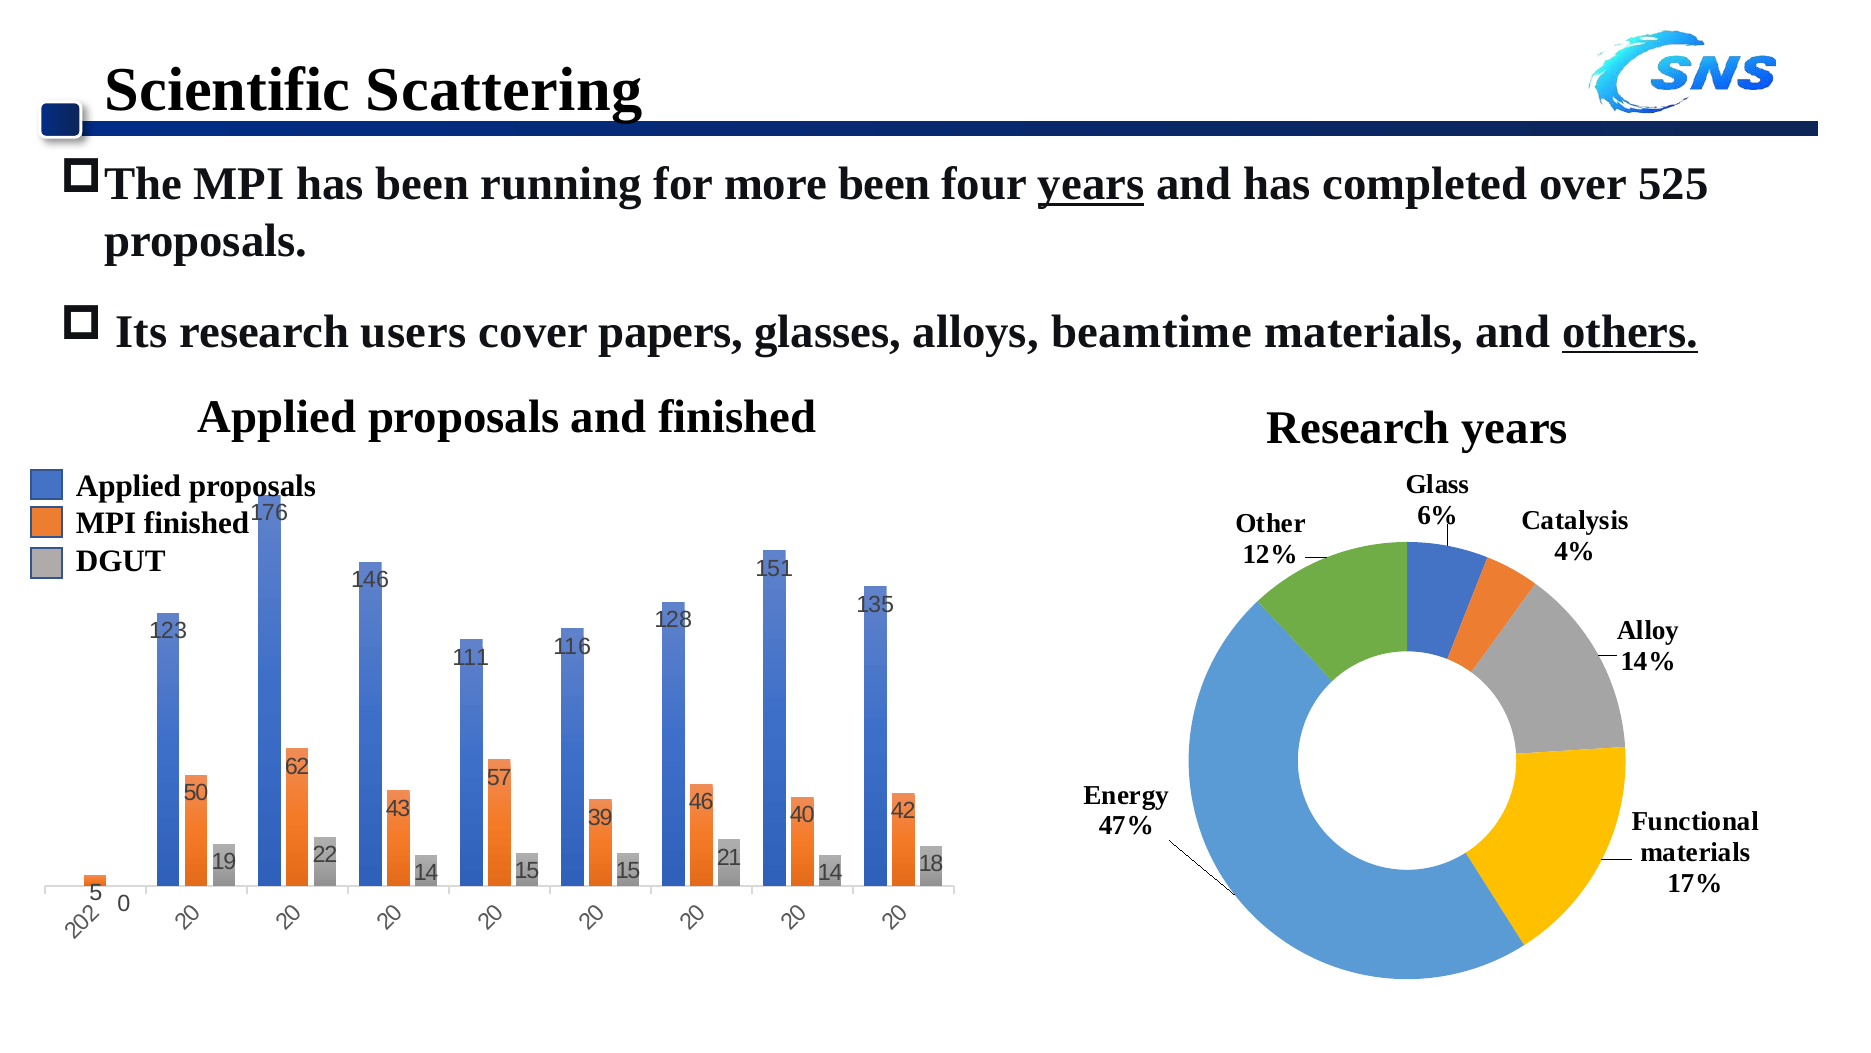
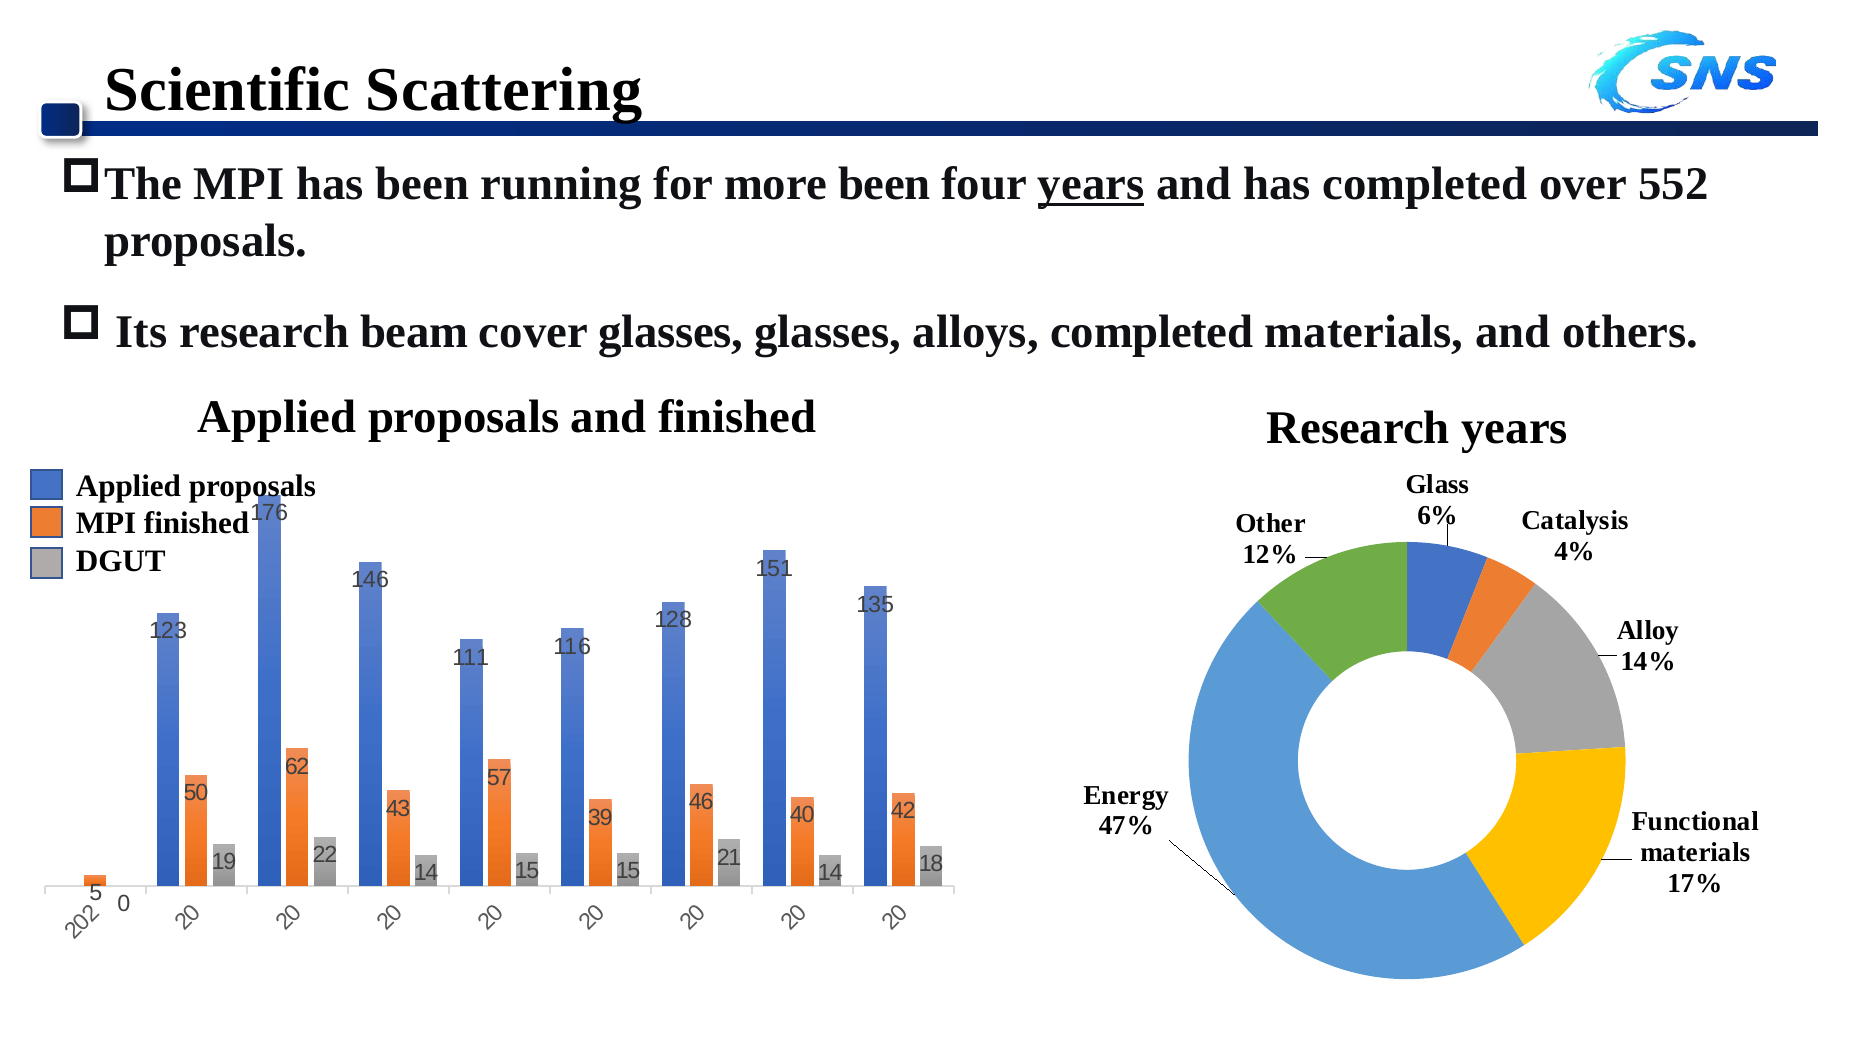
525: 525 -> 552 (1673, 184)
users: users -> beam (414, 332)
cover papers: papers -> glasses (671, 332)
alloys beamtime: beamtime -> completed (1152, 332)
others underline: present -> none (1630, 332)
